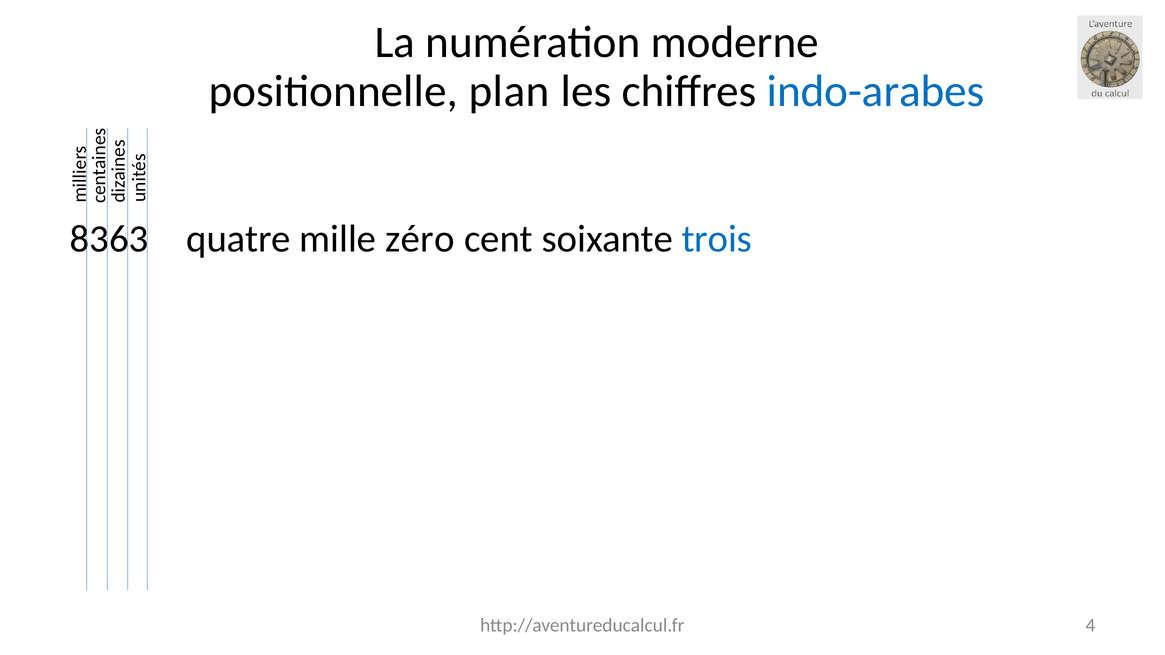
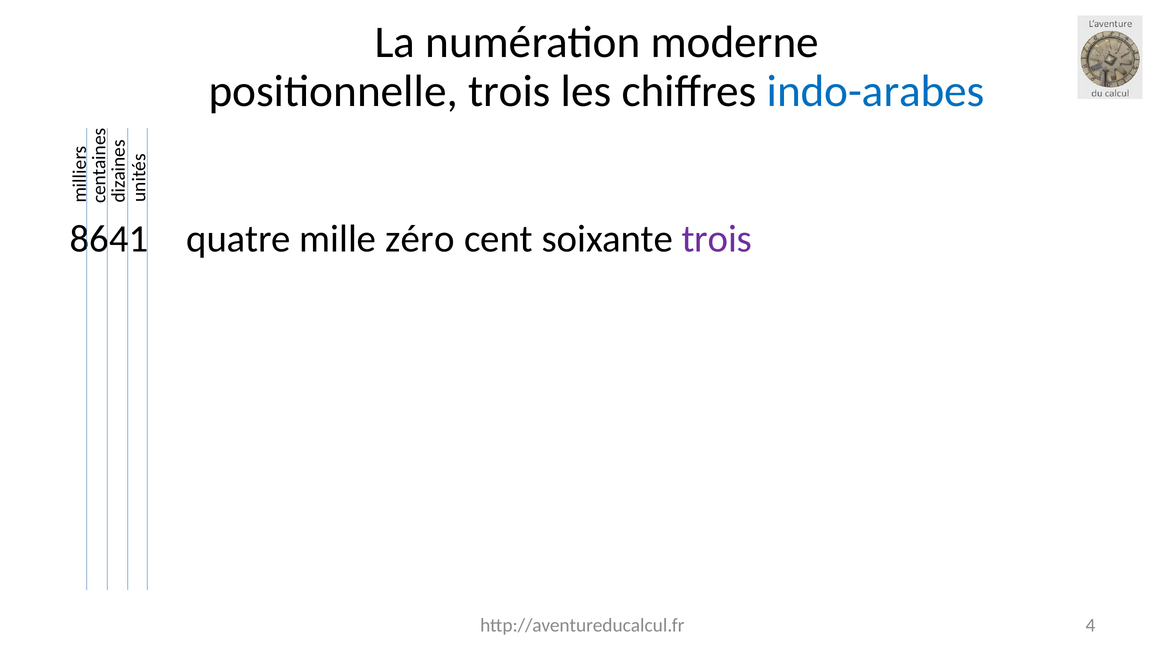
positionnelle plan: plan -> trois (509, 92)
8363: 8363 -> 8641 (109, 239)
trois colour: blue -> purple (717, 239)
